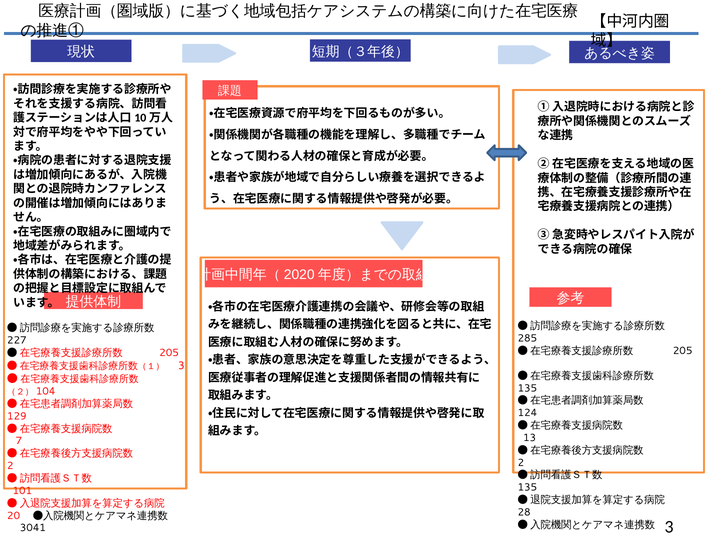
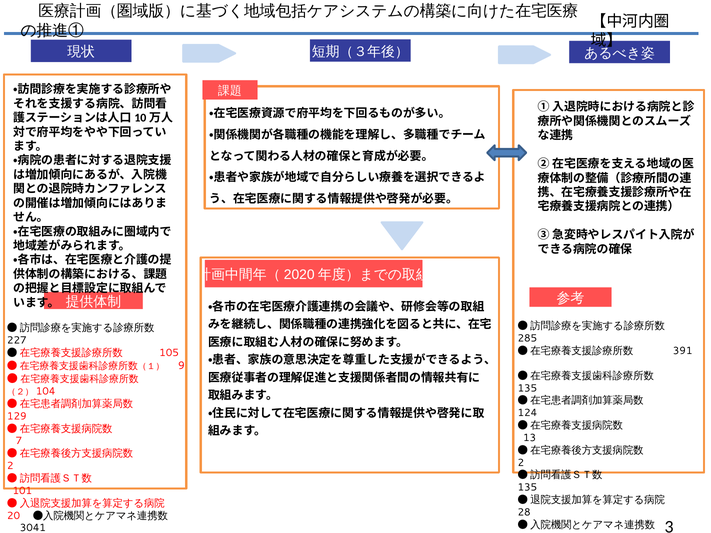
205: 205 -> 391 (683, 351)
205: 205 -> 105 (169, 353)
3: 3 -> 9 (181, 366)
